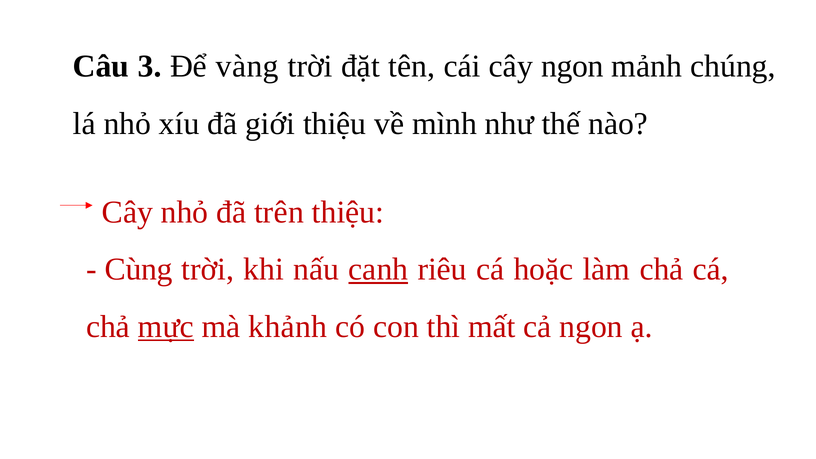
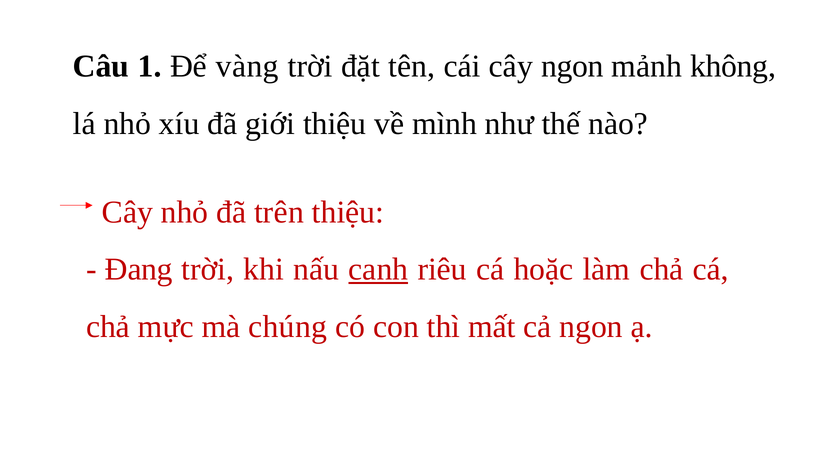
3: 3 -> 1 (150, 66)
chúng: chúng -> không (733, 66)
Cùng: Cùng -> Đang (139, 269)
mực underline: present -> none (166, 327)
khảnh: khảnh -> chúng (288, 327)
